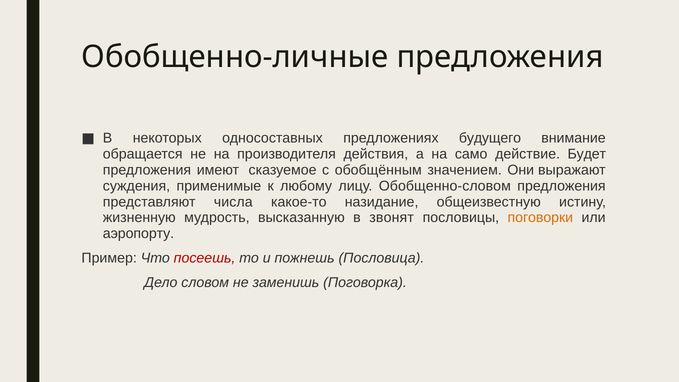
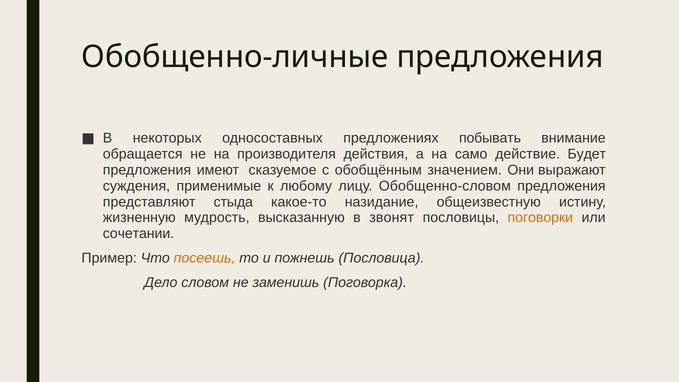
будущего: будущего -> побывать (490, 138)
числа: числа -> стыда (233, 202)
аэропорту: аэропорту -> сочетании (139, 234)
посеешь colour: red -> orange (205, 258)
